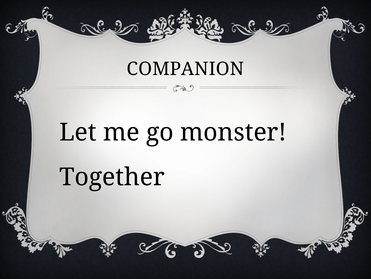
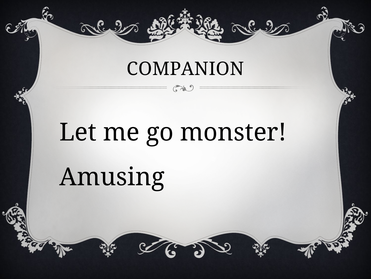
Together: Together -> Amusing (112, 177)
